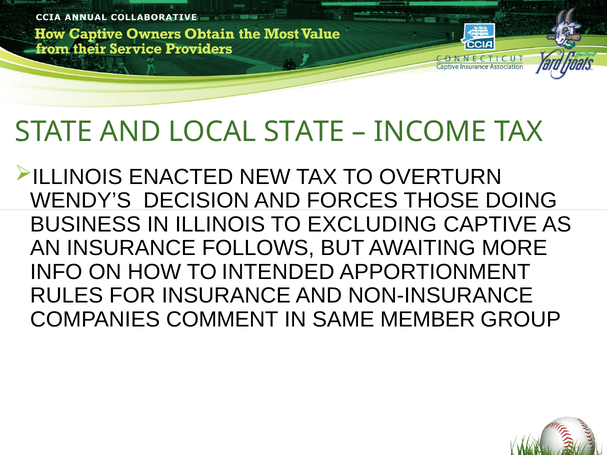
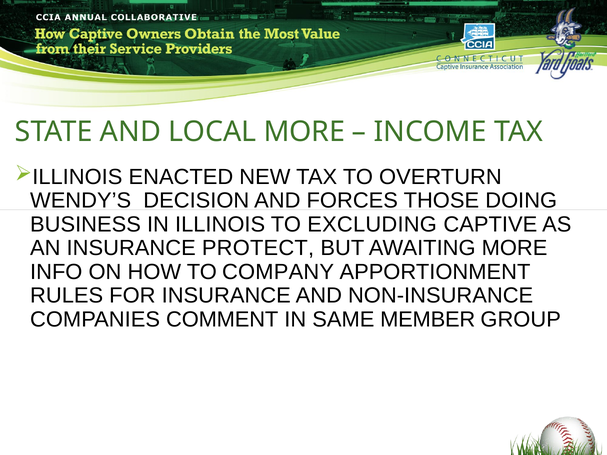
LOCAL STATE: STATE -> MORE (304, 132)
FOLLOWS: FOLLOWS -> PROTECT (258, 248)
INTENDED: INTENDED -> COMPANY (278, 272)
